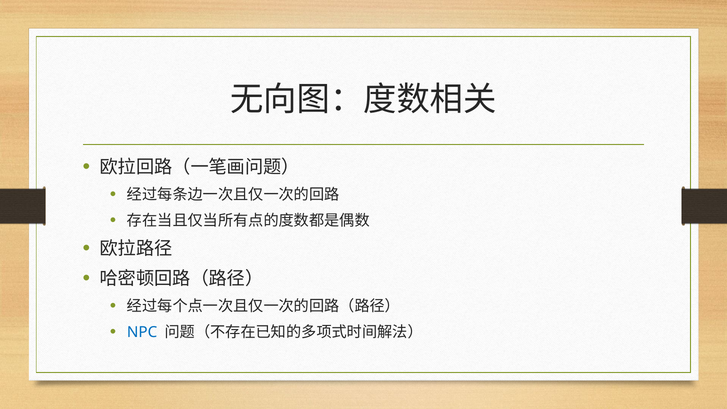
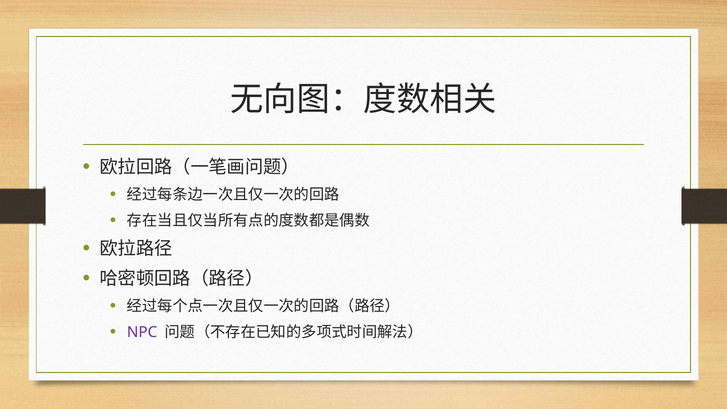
NPC colour: blue -> purple (142, 332)
